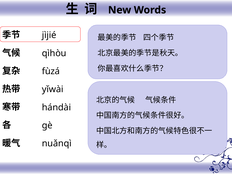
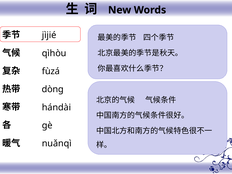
yǐwài: yǐwài -> dòng (53, 89)
